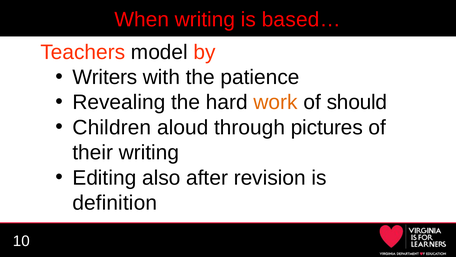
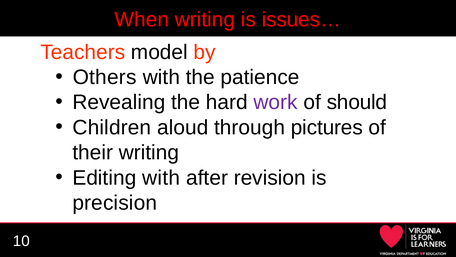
based…: based… -> issues… (301, 20)
Writers: Writers -> Others (105, 77)
work colour: orange -> purple (276, 102)
Editing also: also -> with (161, 177)
definition: definition -> precision (115, 202)
